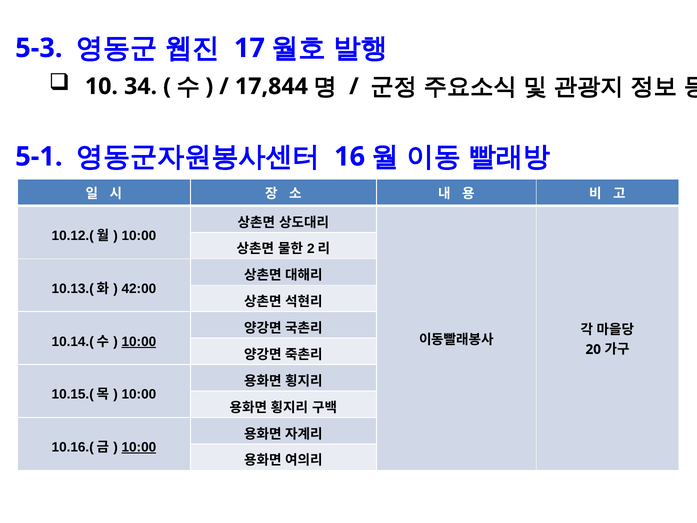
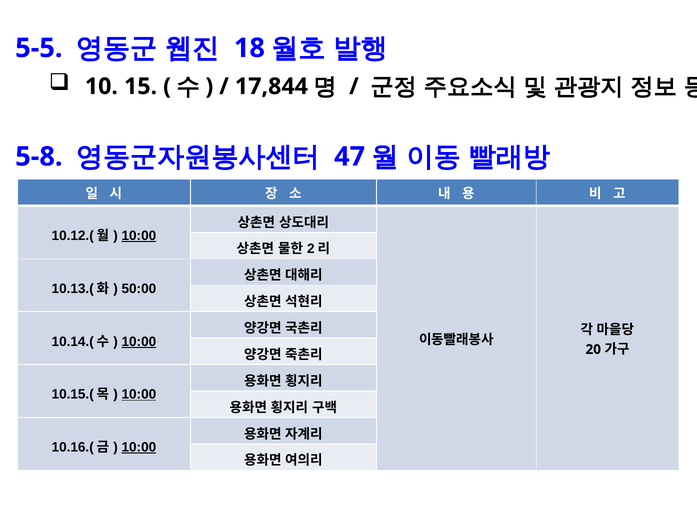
5-3: 5-3 -> 5-5 (39, 48)
17: 17 -> 18 (249, 48)
34: 34 -> 15 (141, 86)
5-1: 5-1 -> 5-8 (39, 157)
16: 16 -> 47 (350, 157)
10:00 underline: none -> present (139, 236)
42:00: 42:00 -> 50:00 (139, 289)
10:00 underline: none -> present (139, 394)
